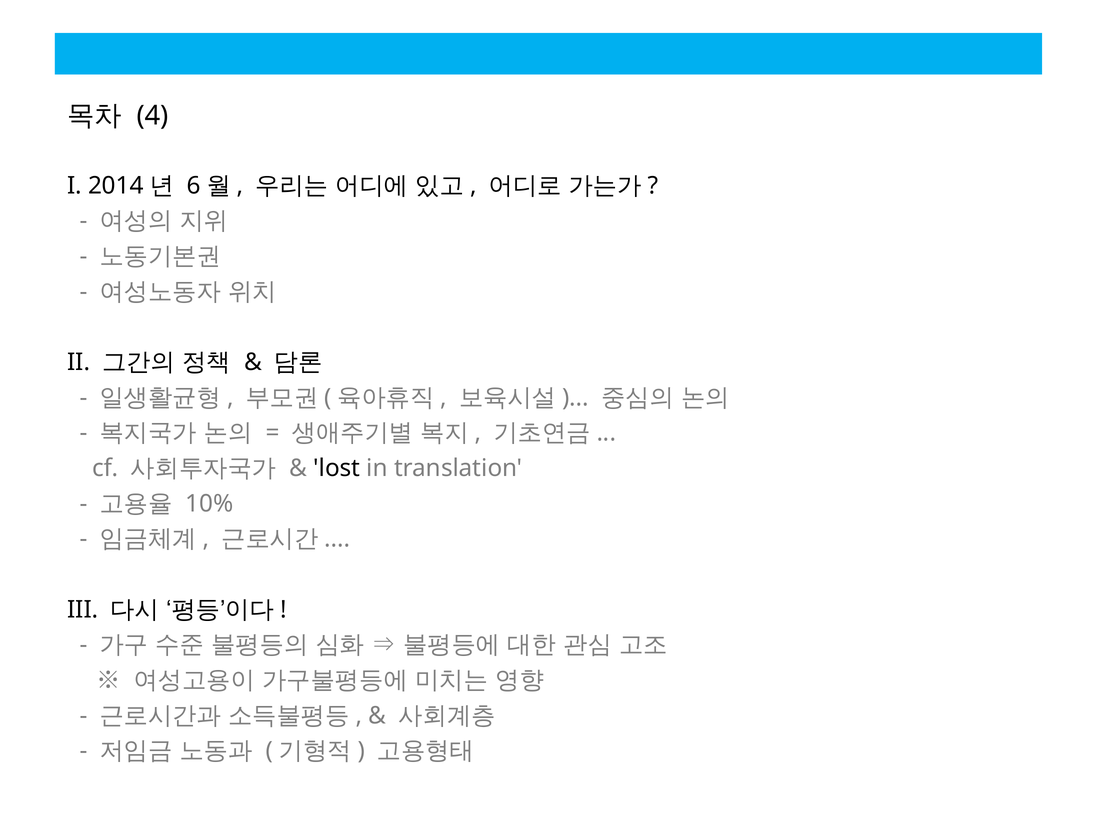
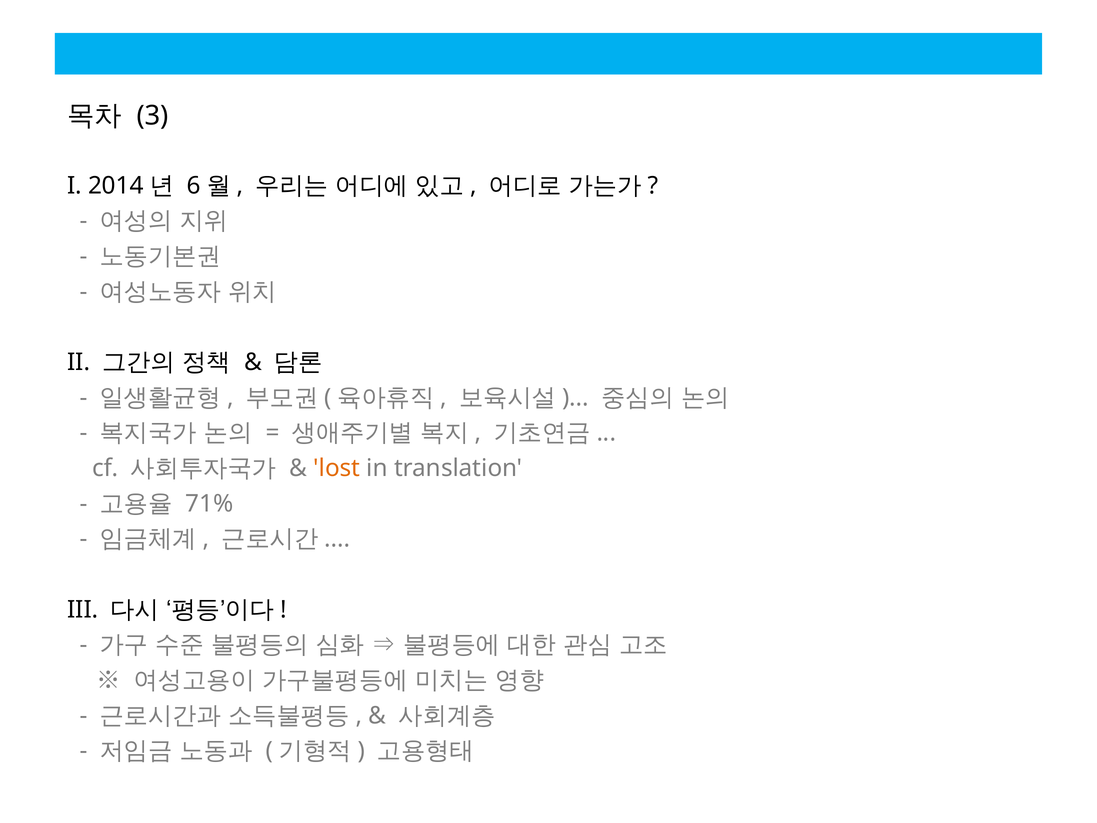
4: 4 -> 3 (153, 116)
lost colour: black -> orange (337, 468)
10%: 10% -> 71% (210, 503)
